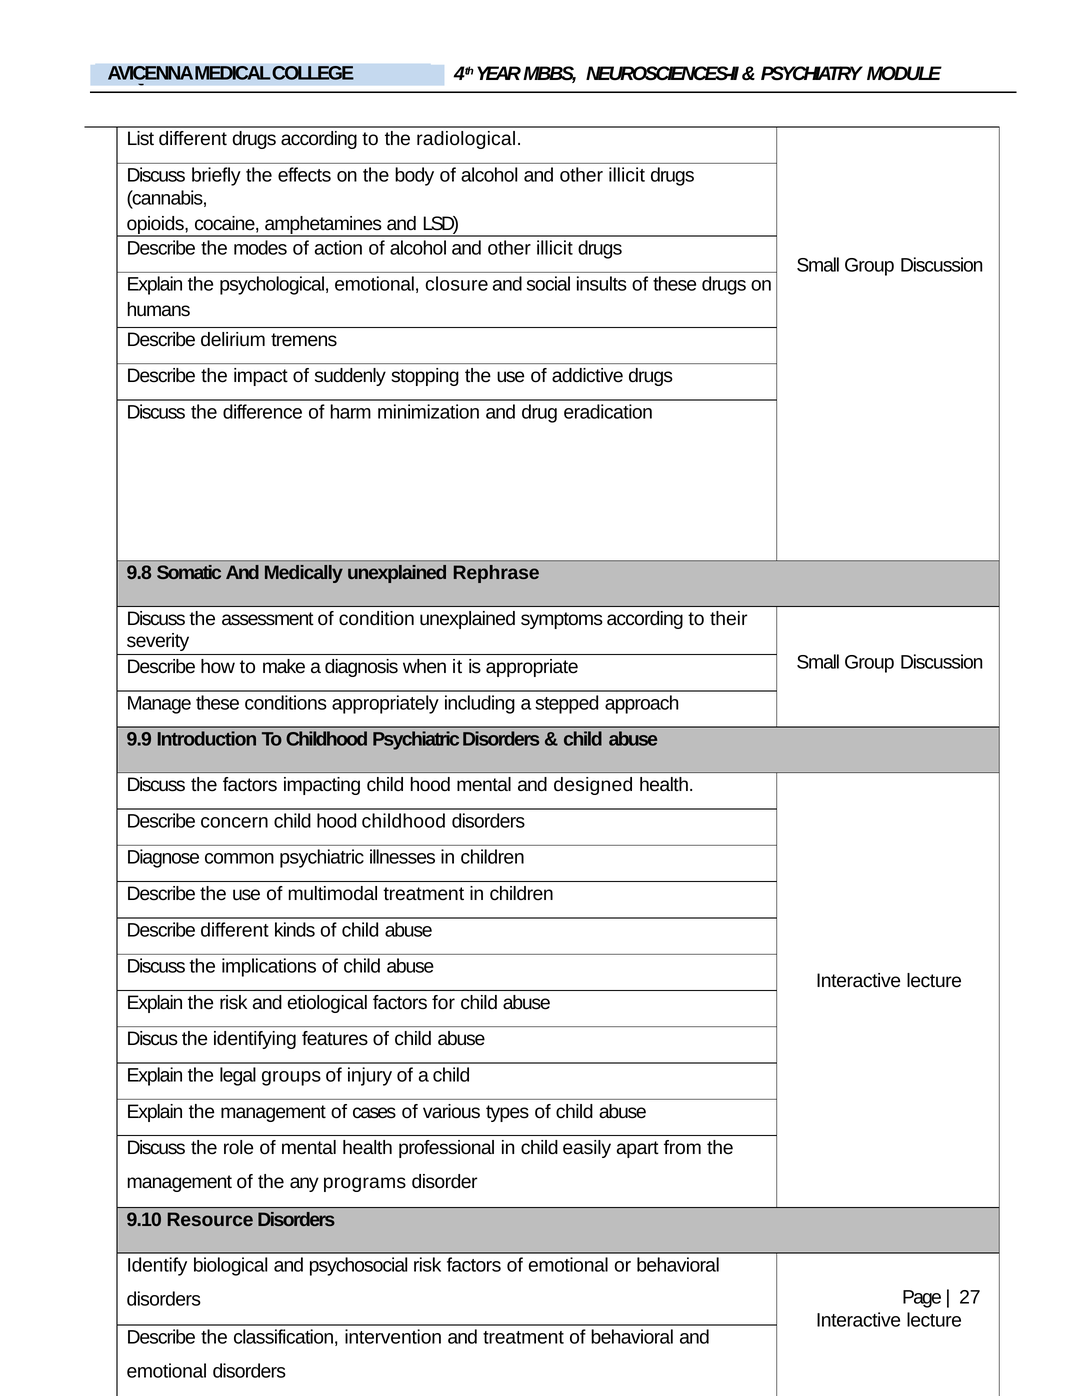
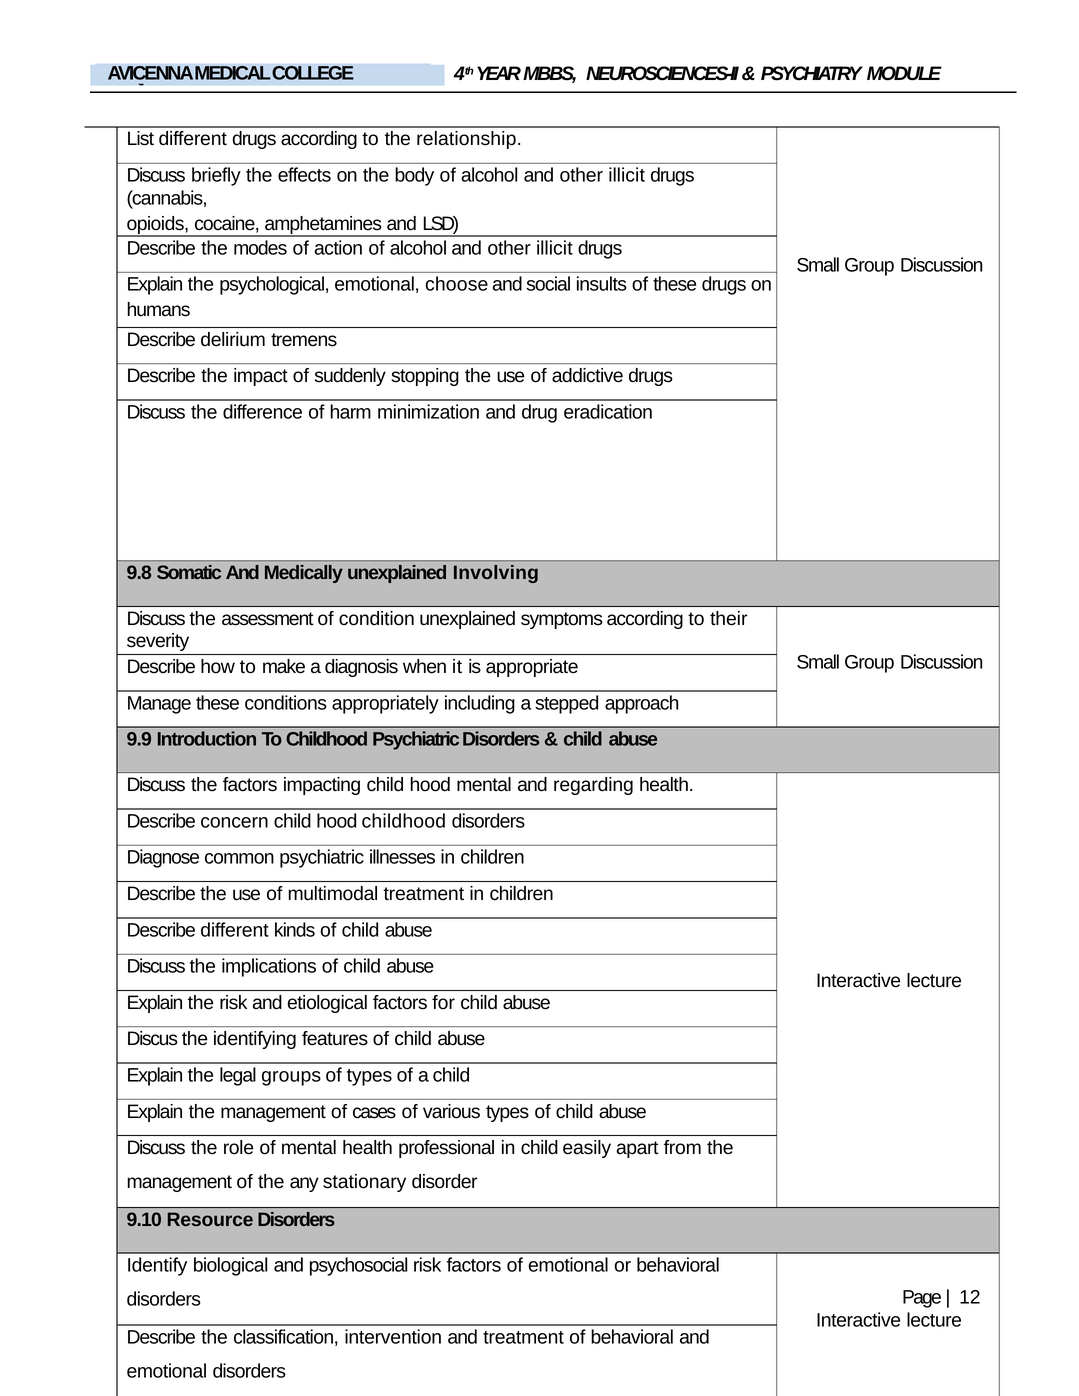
radiological: radiological -> relationship (469, 139)
closure: closure -> choose (457, 285)
Rephrase: Rephrase -> Involving (496, 573)
designed: designed -> regarding (593, 785)
of injury: injury -> types (369, 1076)
programs: programs -> stationary (365, 1182)
27: 27 -> 12 (970, 1298)
